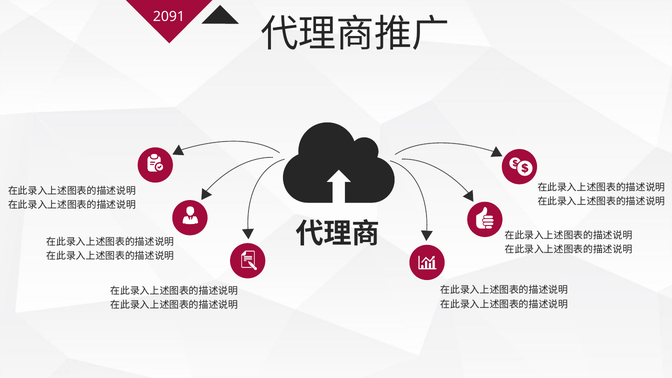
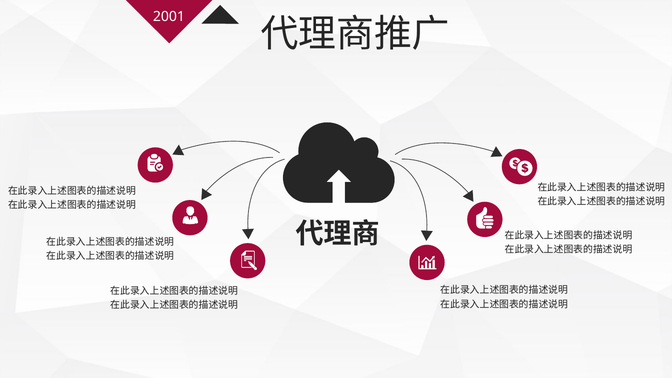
2091: 2091 -> 2001 (169, 17)
